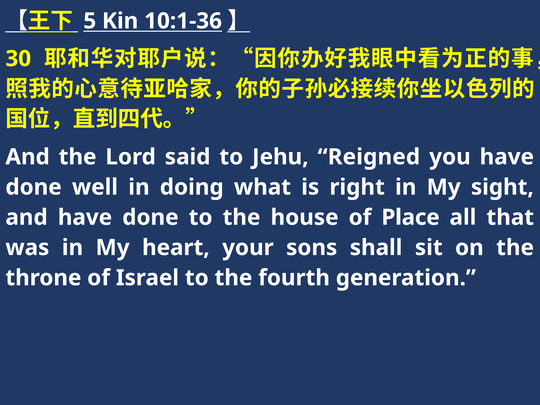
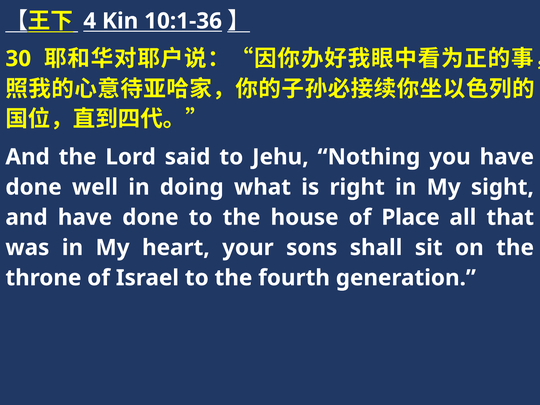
5: 5 -> 4 (90, 21)
Reigned: Reigned -> Nothing (369, 157)
